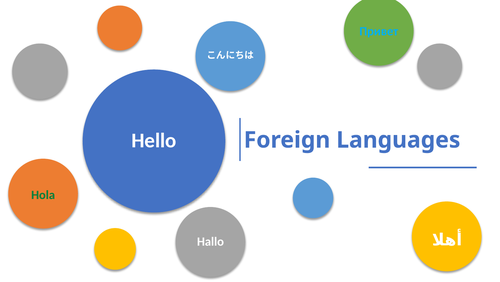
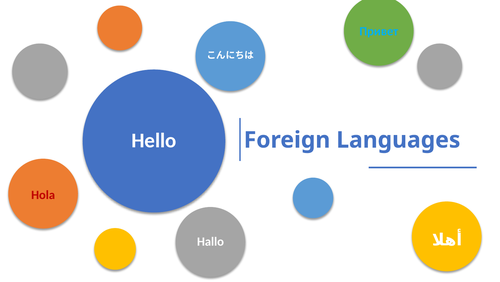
Hola colour: green -> red (43, 195)
